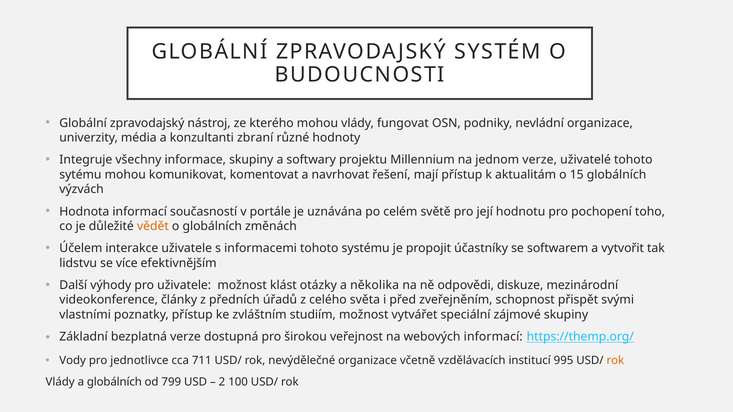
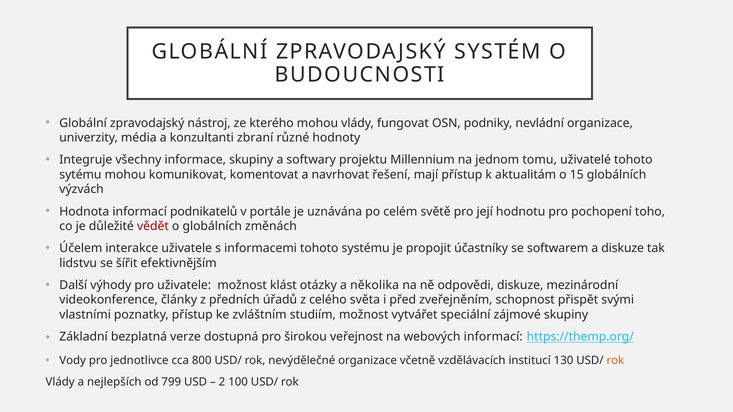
jednom verze: verze -> tomu (540, 160)
současností: současností -> podnikatelů (204, 212)
vědět colour: orange -> red (153, 226)
a vytvořit: vytvořit -> diskuze (623, 249)
více: více -> šířit (127, 263)
711: 711 -> 800 (202, 361)
995: 995 -> 130 (564, 361)
a globálních: globálních -> nejlepších (114, 382)
